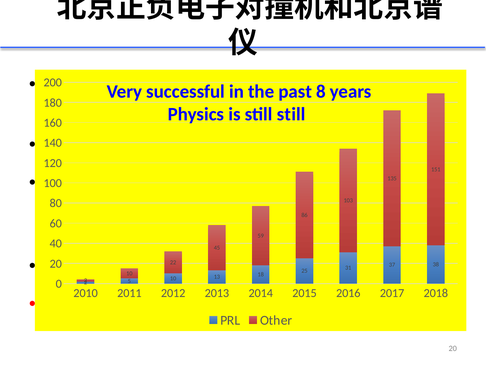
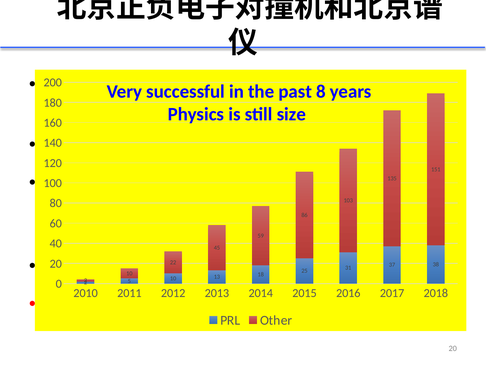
still still: still -> size (291, 114)
